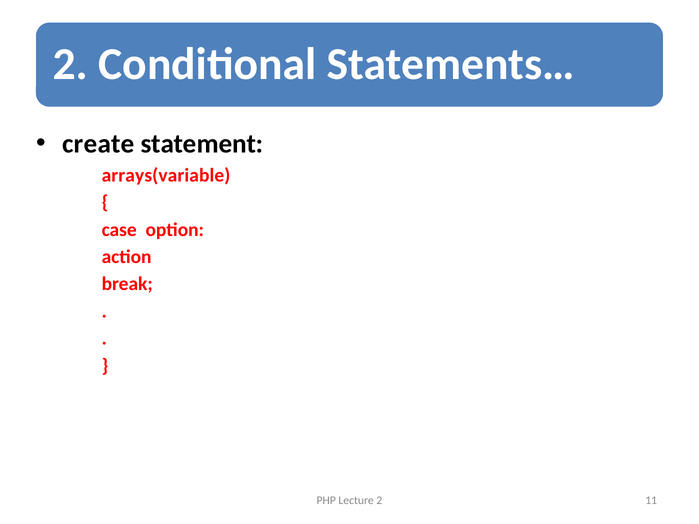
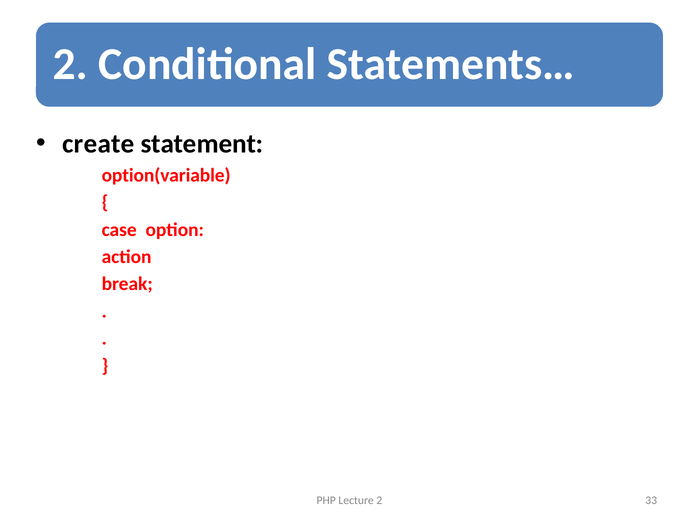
arrays(variable: arrays(variable -> option(variable (166, 175)
11: 11 -> 33 (651, 501)
